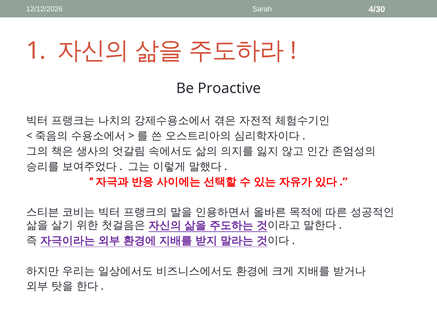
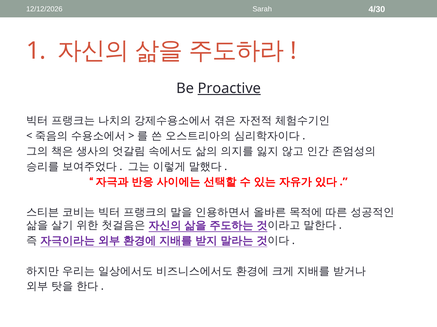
Proactive underline: none -> present (229, 88)
